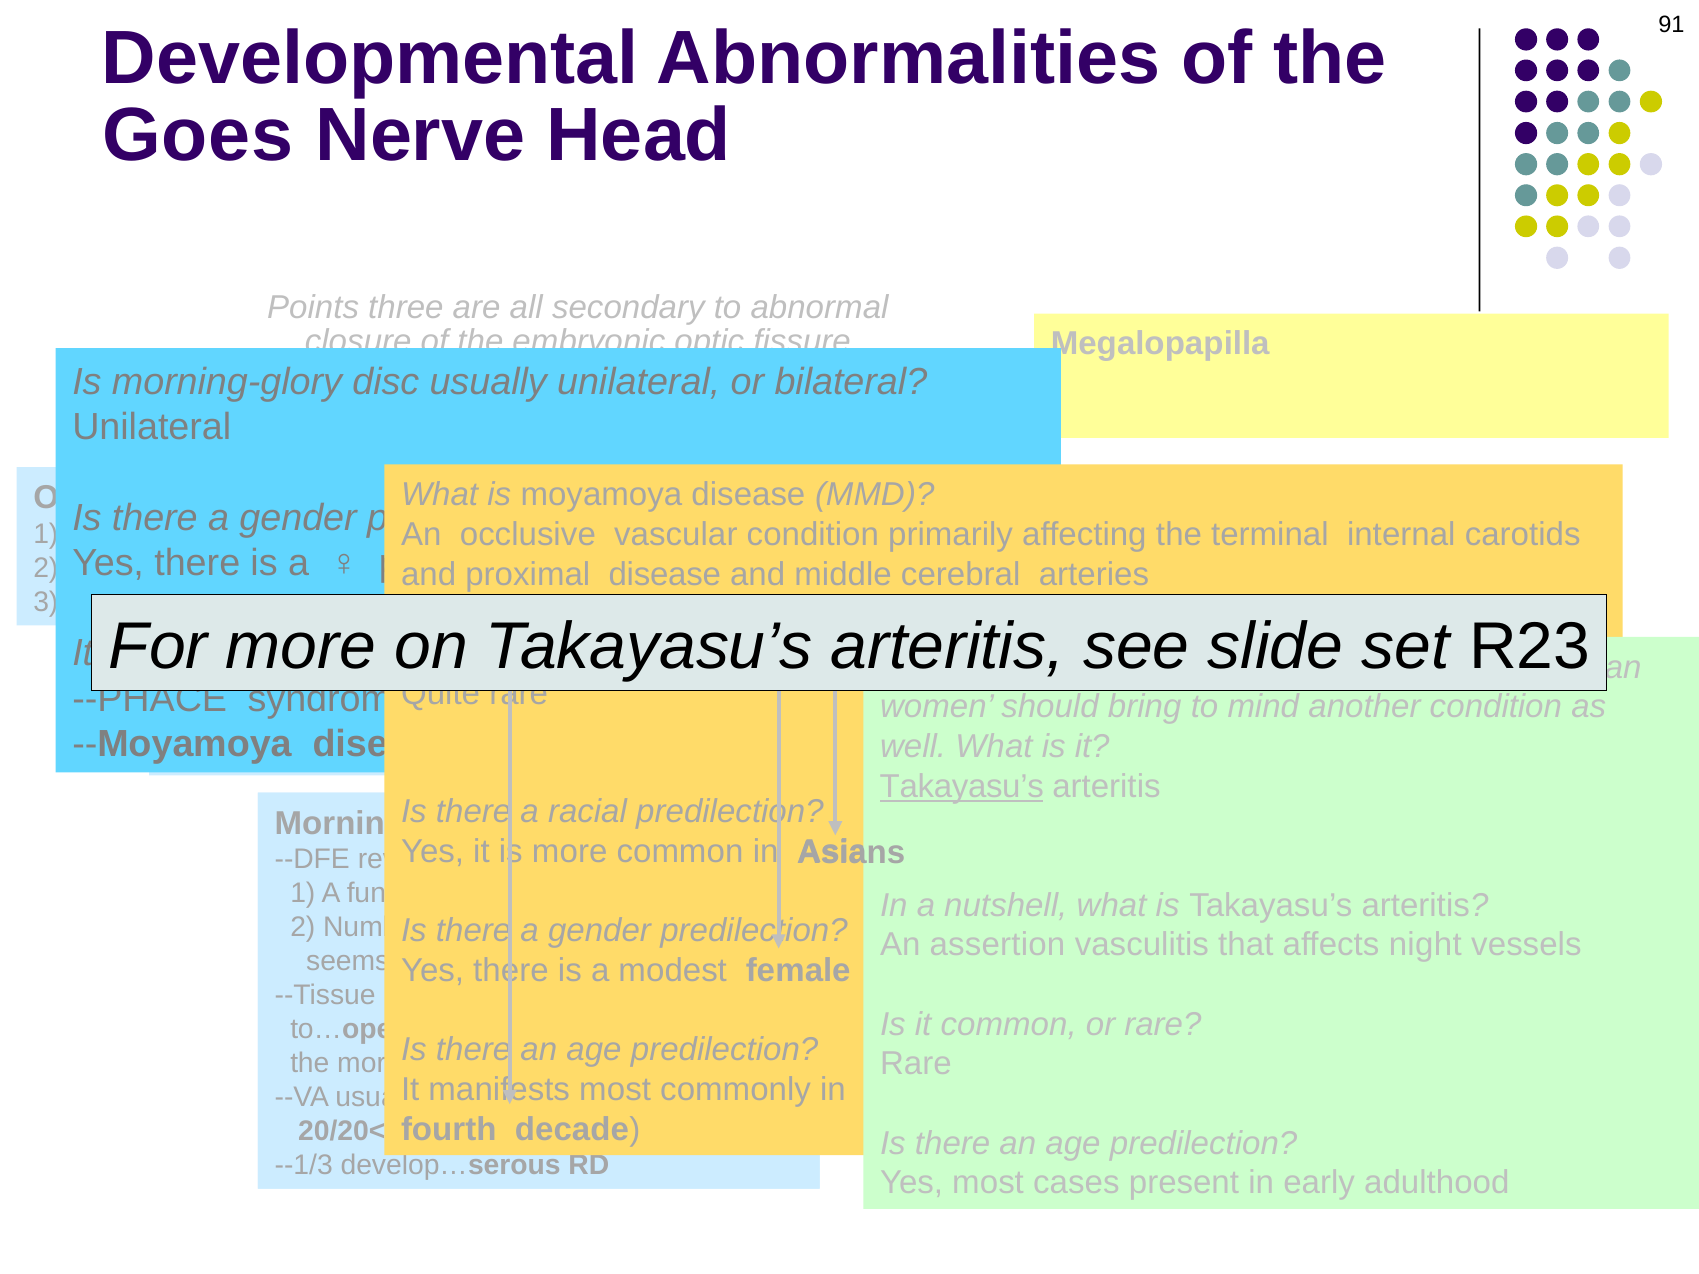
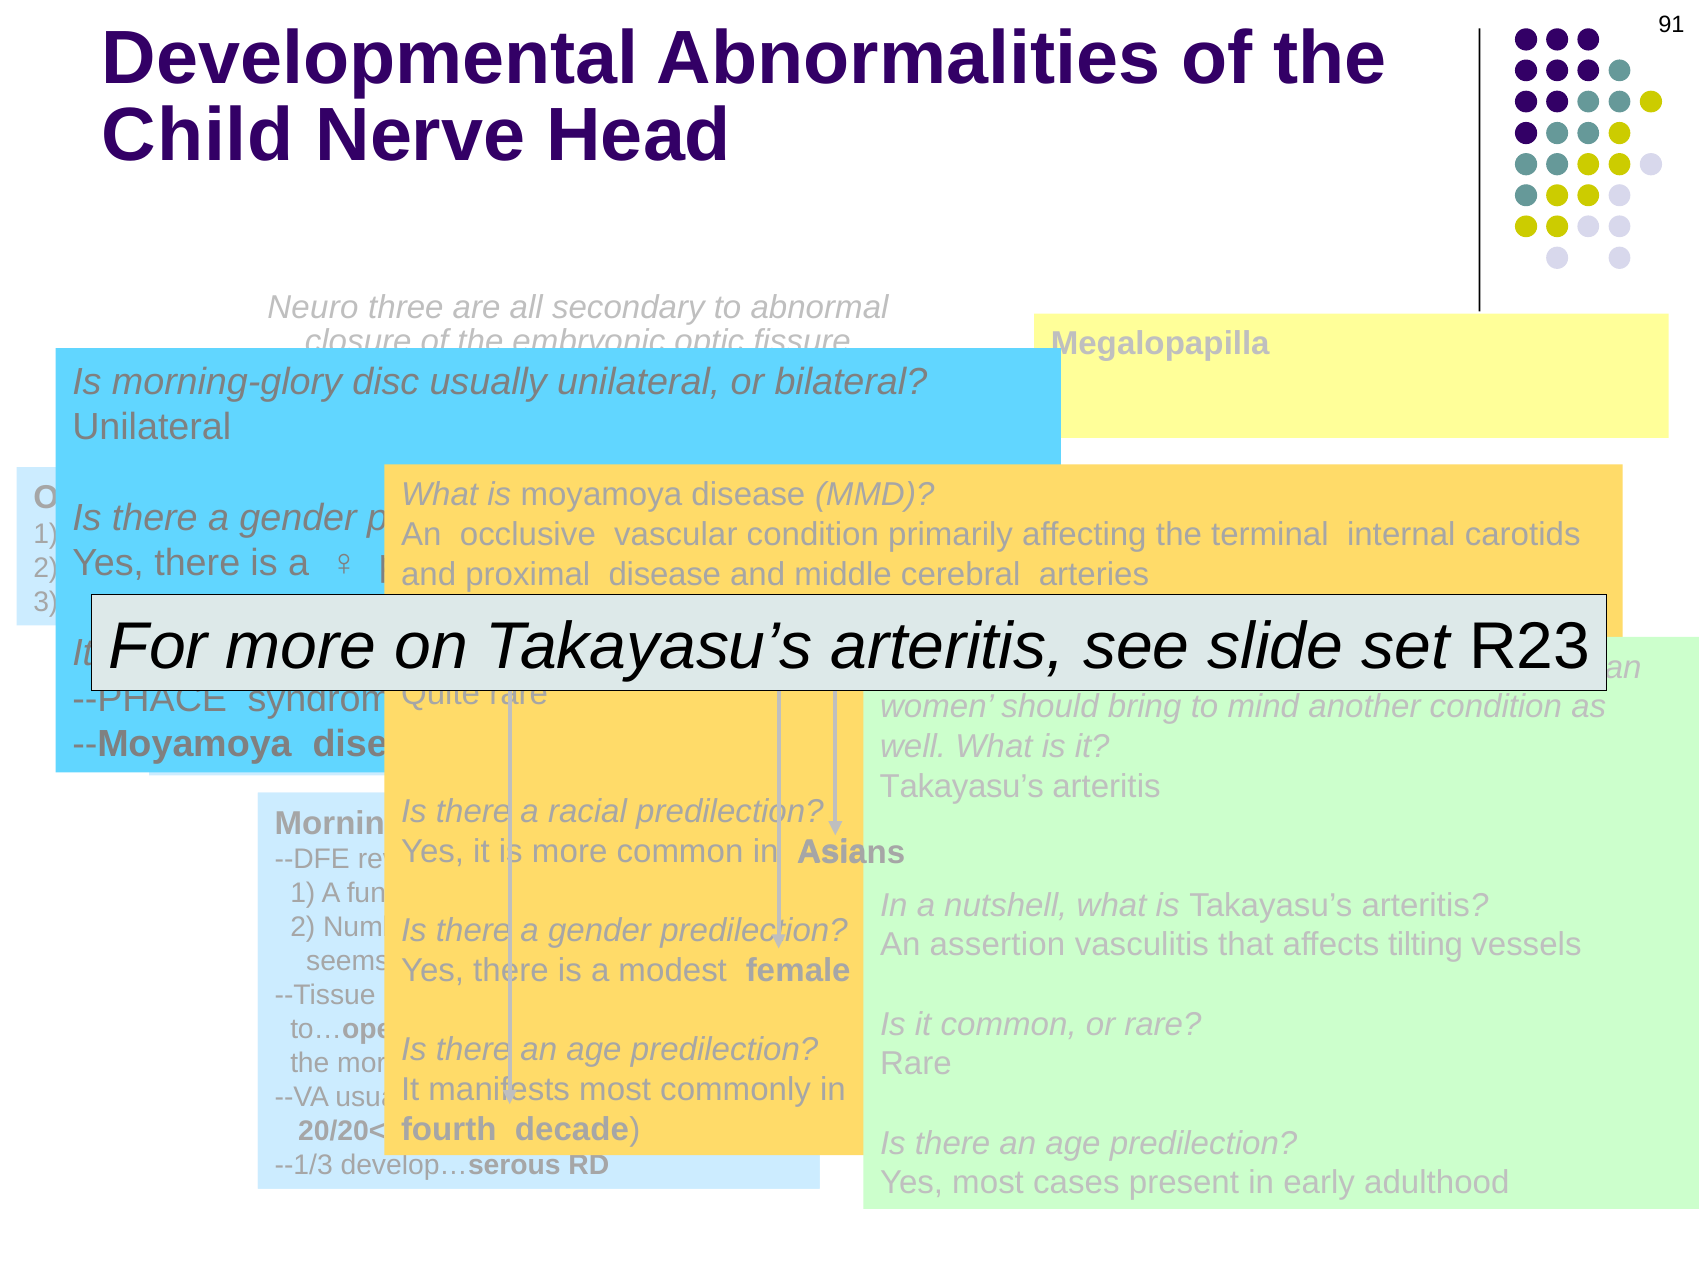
Goes: Goes -> Child (198, 135)
Points: Points -> Neuro (313, 307)
Takayasu’s underline: present -> none (962, 787)
night: night -> tilting (1426, 945)
